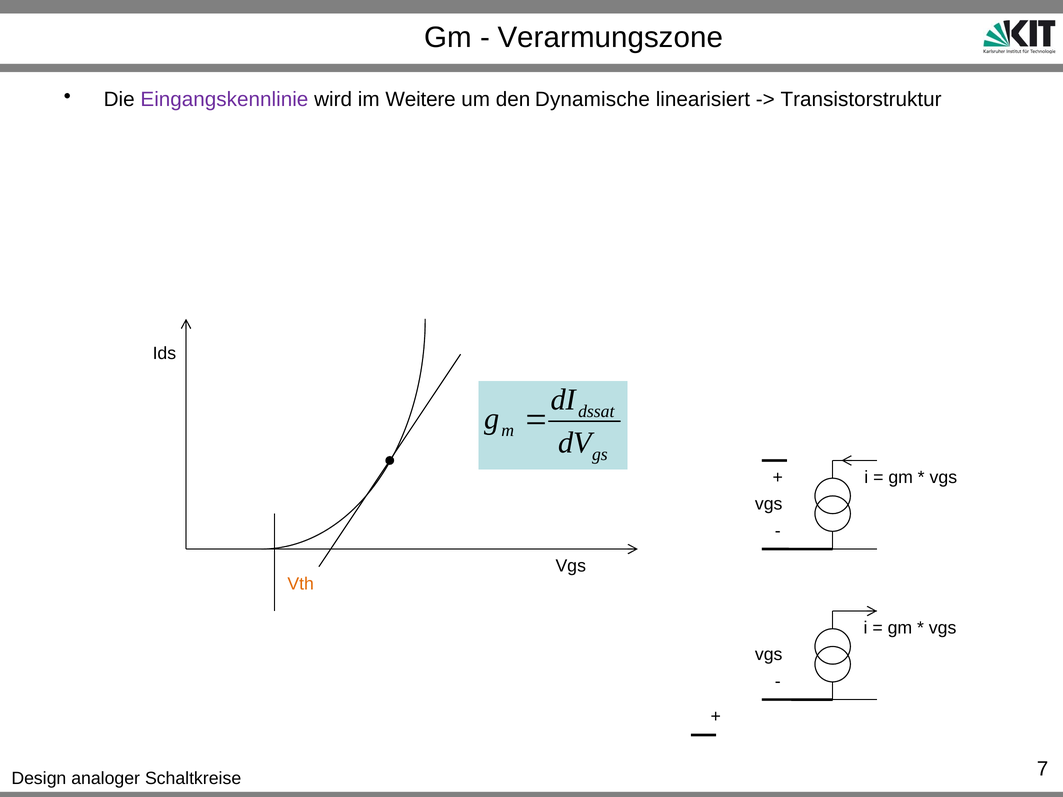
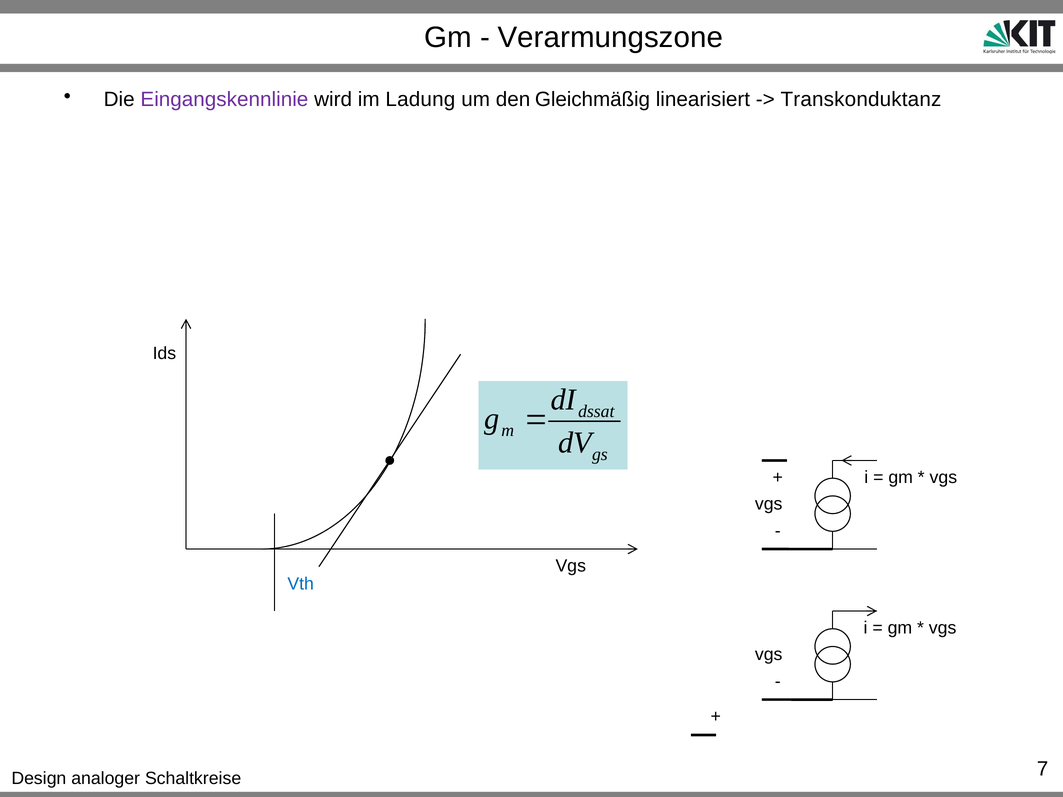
Weitere: Weitere -> Ladung (420, 100)
Dynamische: Dynamische -> Gleichmäßig (593, 100)
Transistorstruktur: Transistorstruktur -> Transkonduktanz (861, 100)
Vth colour: orange -> blue (301, 584)
